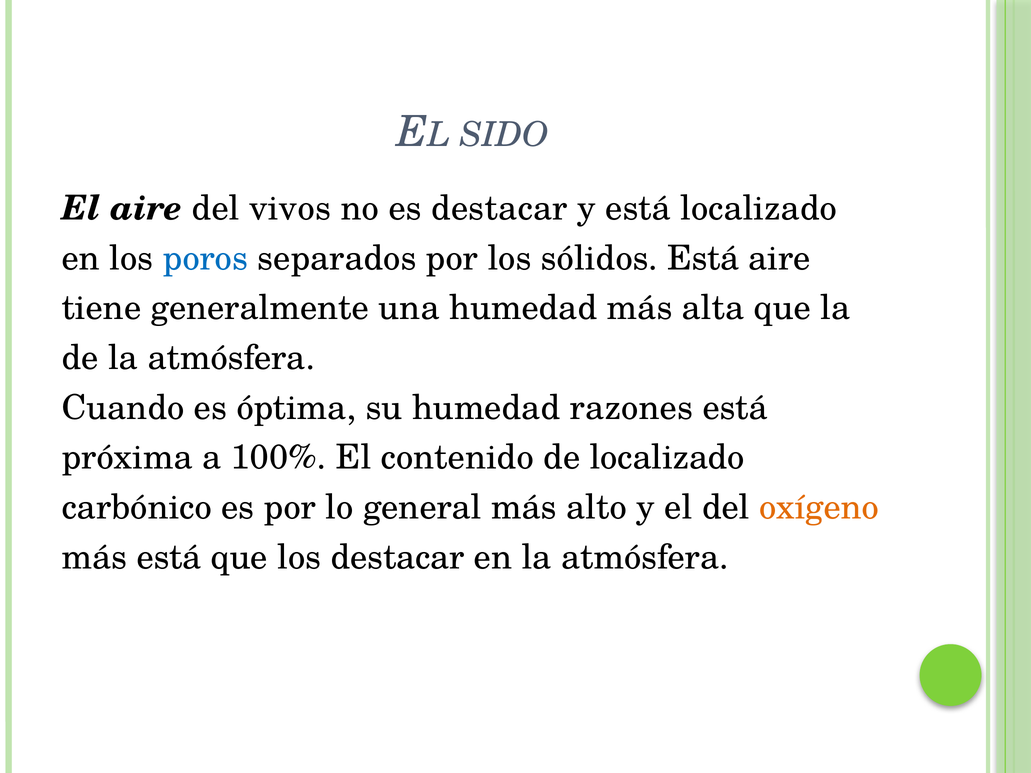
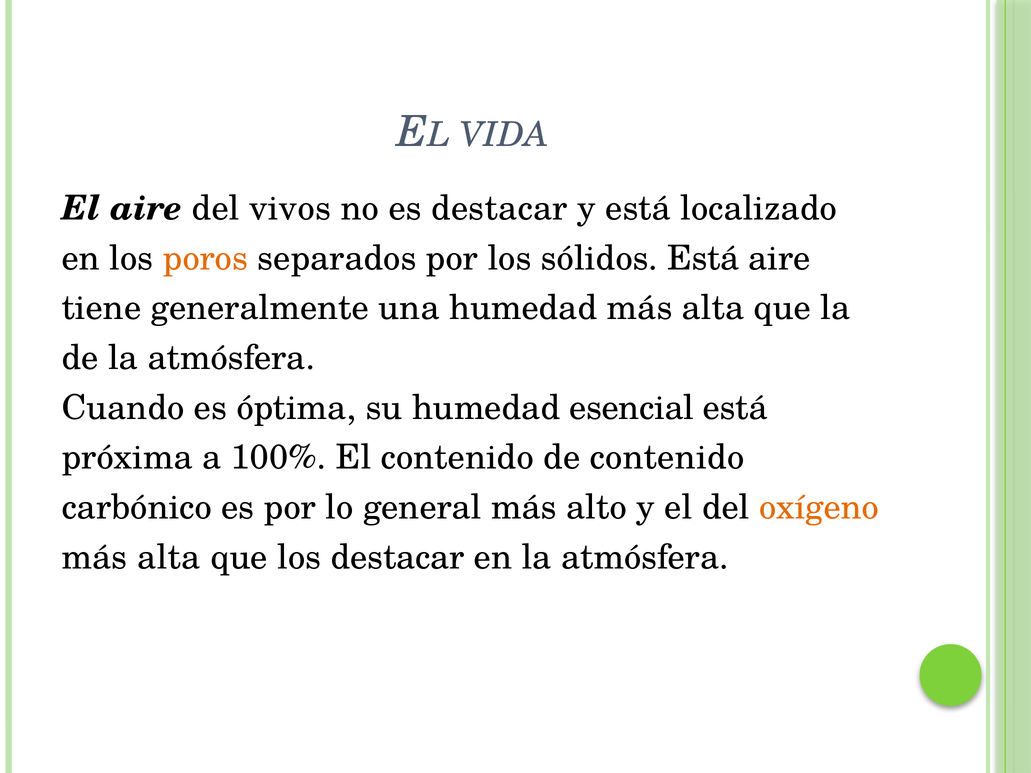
SIDO: SIDO -> VIDA (504, 135)
poros colour: blue -> orange (205, 258)
razones: razones -> esencial (632, 408)
de localizado: localizado -> contenido (667, 458)
está: está -> alta (169, 557)
